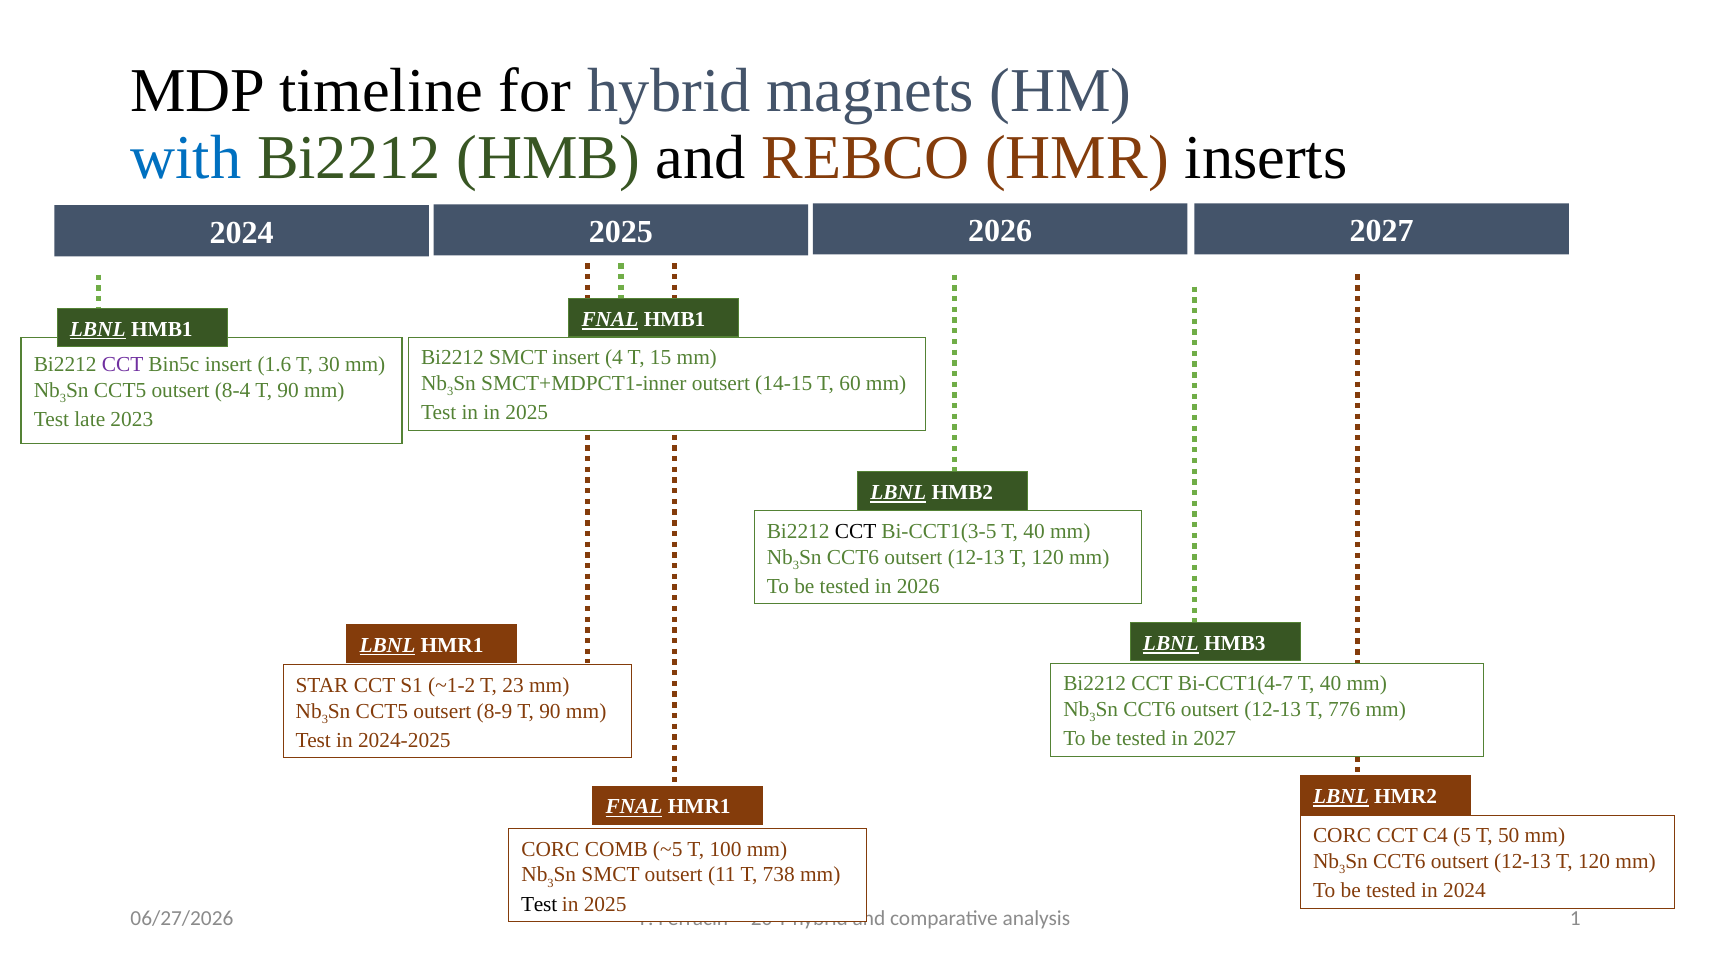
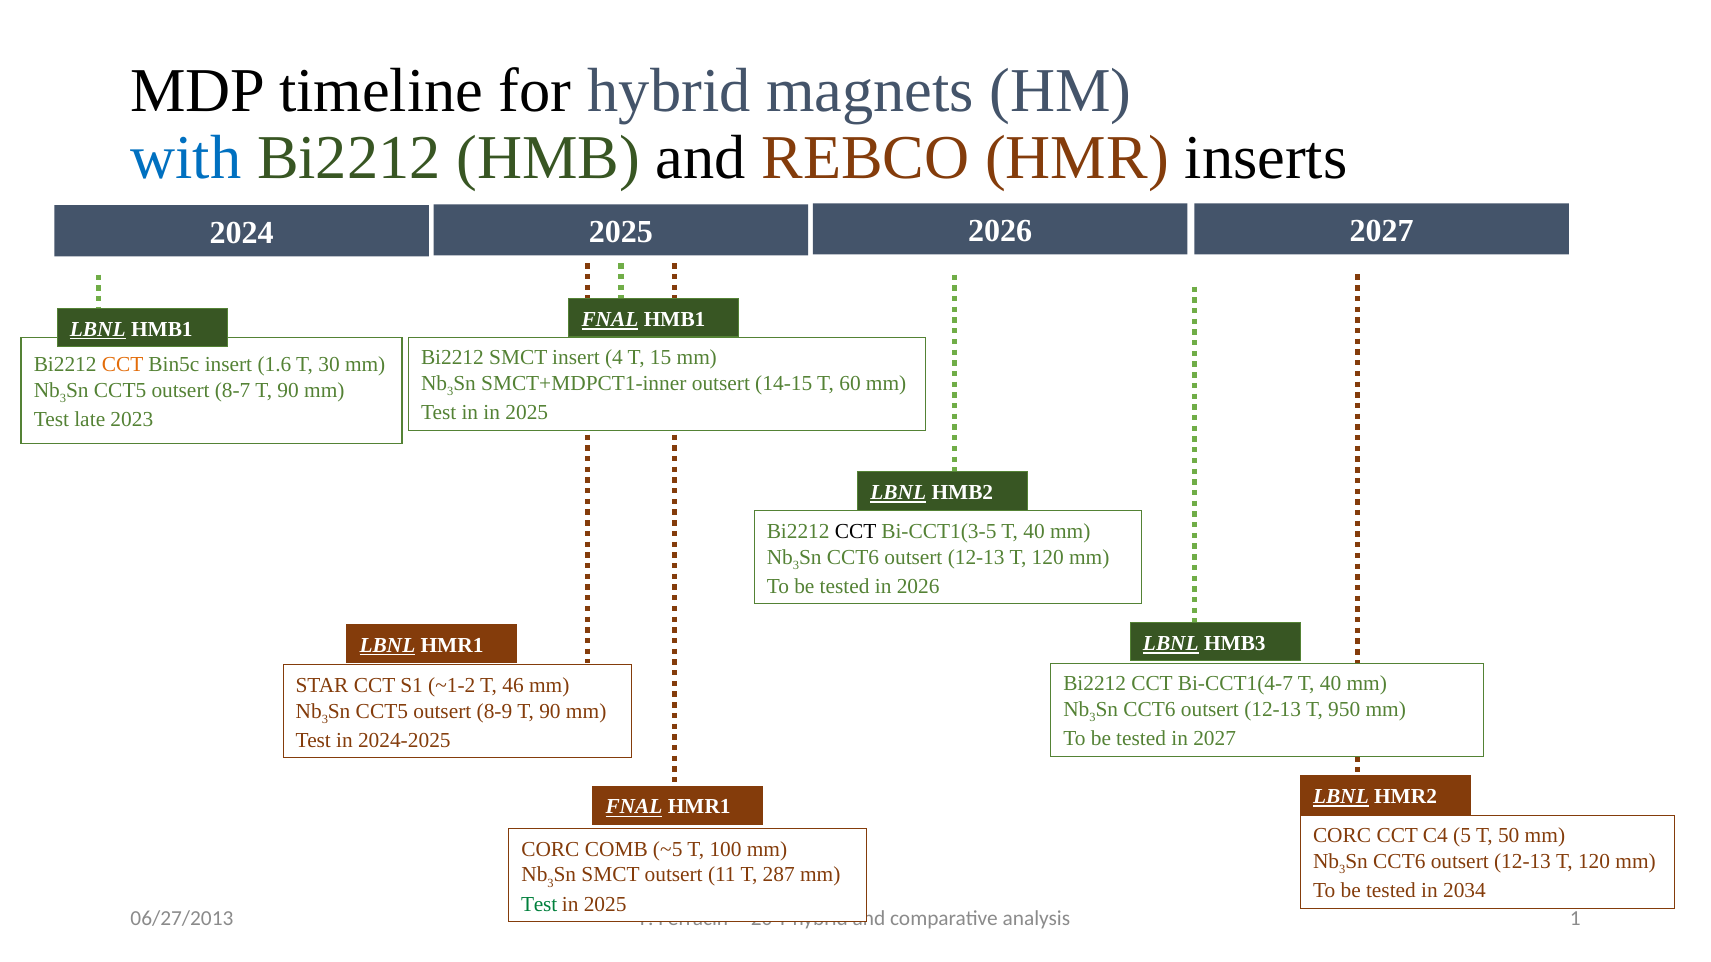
CCT colour: purple -> orange (123, 365)
8-4: 8-4 -> 8-7 (233, 390)
23: 23 -> 46 (513, 686)
776: 776 -> 950 (1344, 710)
738: 738 -> 287 (779, 875)
in 2024: 2024 -> 2034 (1464, 891)
Test colour: black -> green (539, 904)
06/27/2026: 06/27/2026 -> 06/27/2013 (182, 919)
